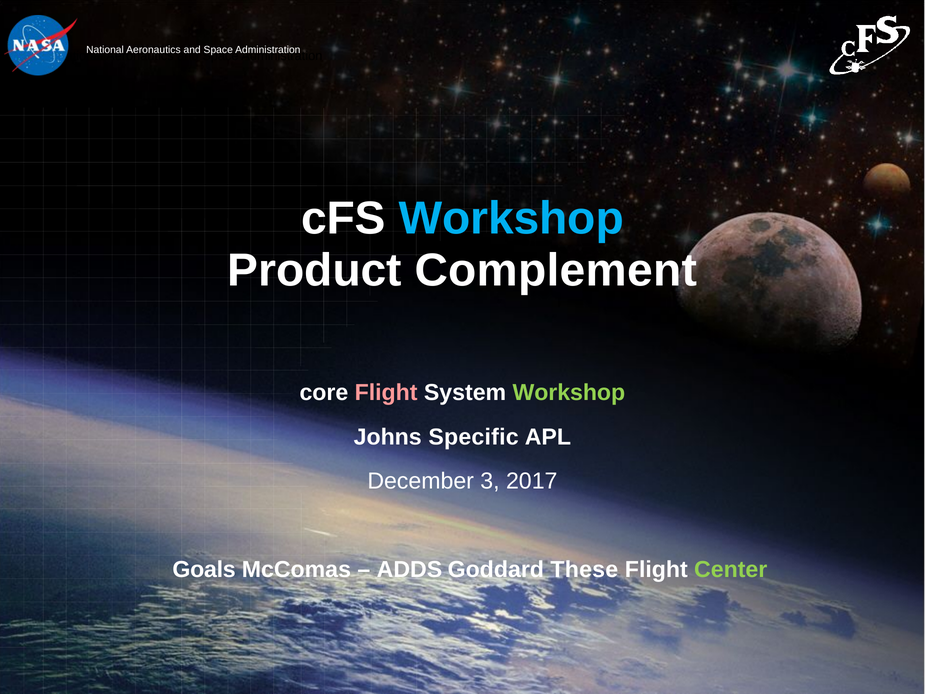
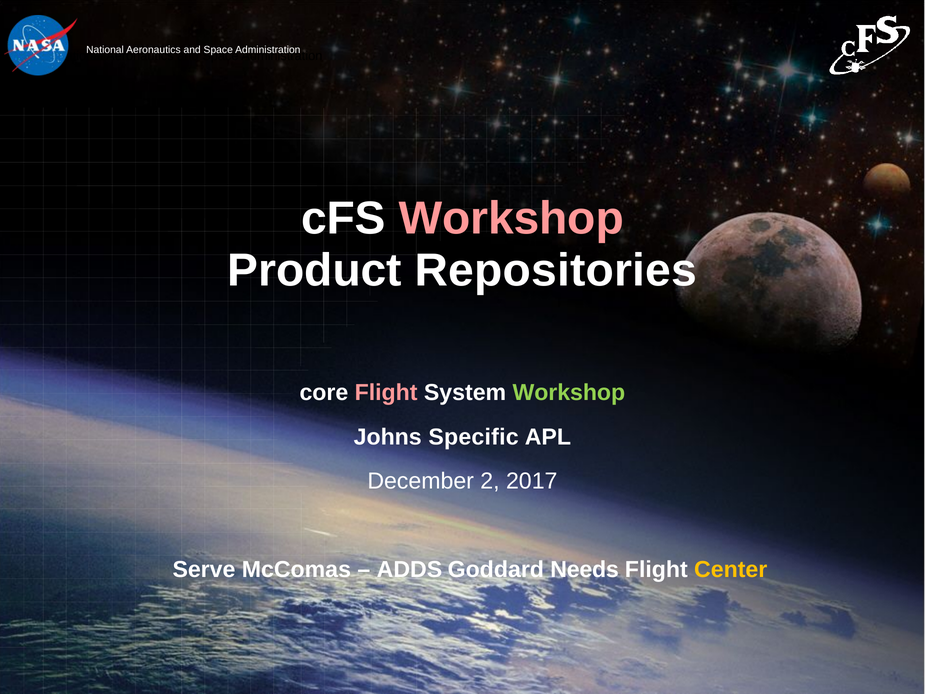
Workshop colour: light blue -> pink (511, 218)
Complement: Complement -> Repositories (556, 270)
3: 3 -> 2 (490, 481)
Goals: Goals -> Serve (204, 570)
These: These -> Needs (585, 570)
Center colour: light green -> yellow (731, 570)
